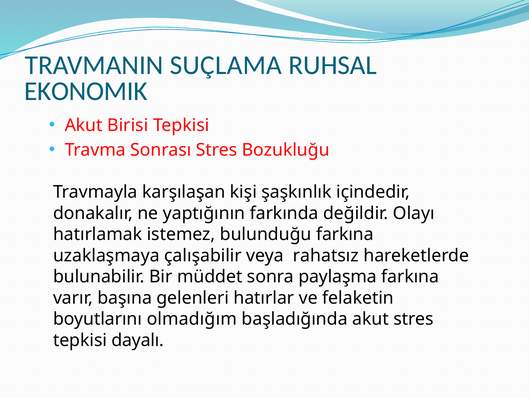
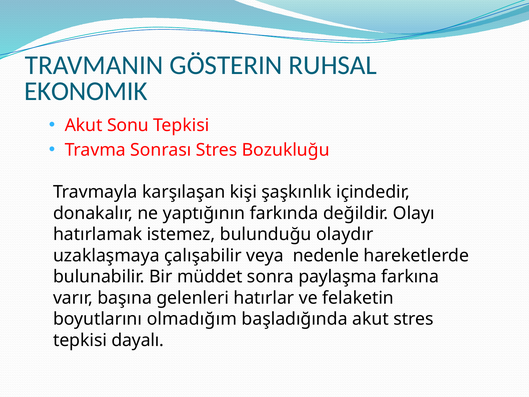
SUÇLAMA: SUÇLAMA -> GÖSTERIN (226, 65)
Birisi: Birisi -> Sonu (128, 125)
bulunduğu farkına: farkına -> olaydır (345, 234)
rahatsız: rahatsız -> nedenle (326, 255)
